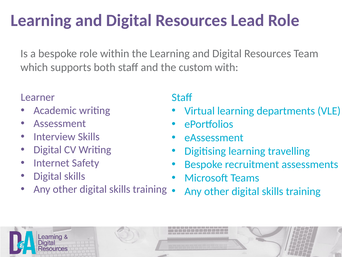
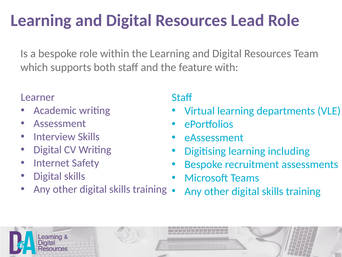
custom: custom -> feature (196, 67)
travelling: travelling -> including (289, 151)
